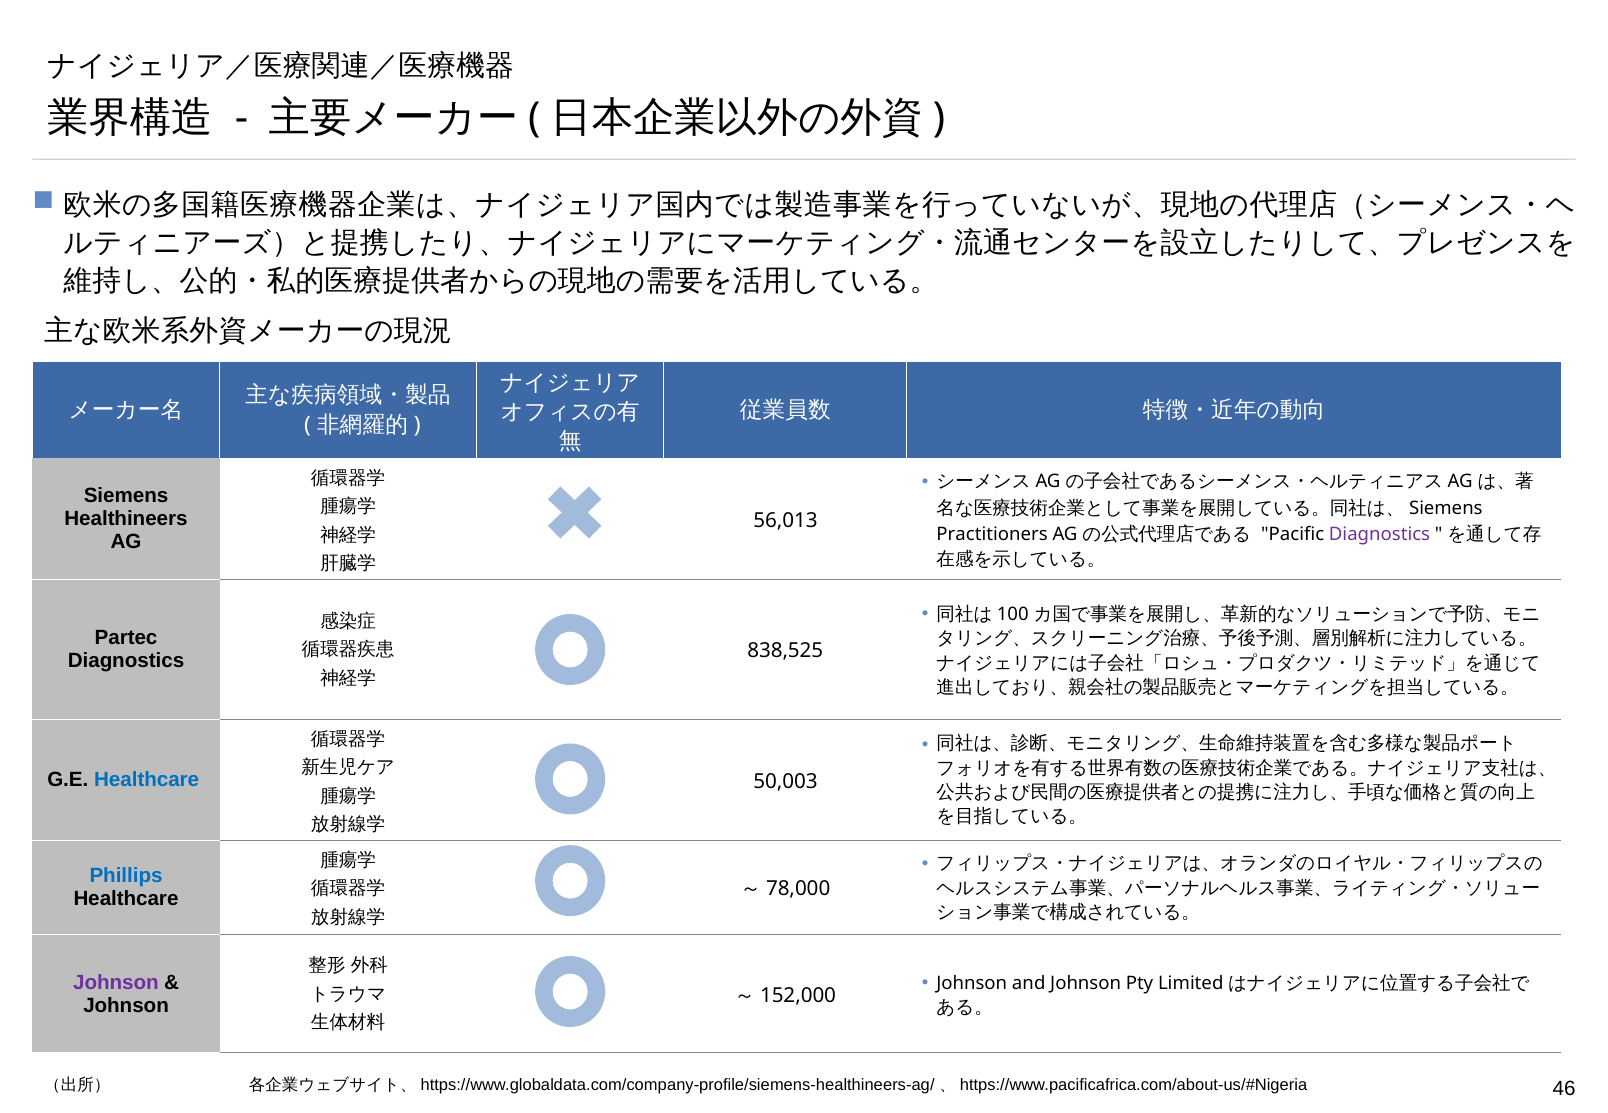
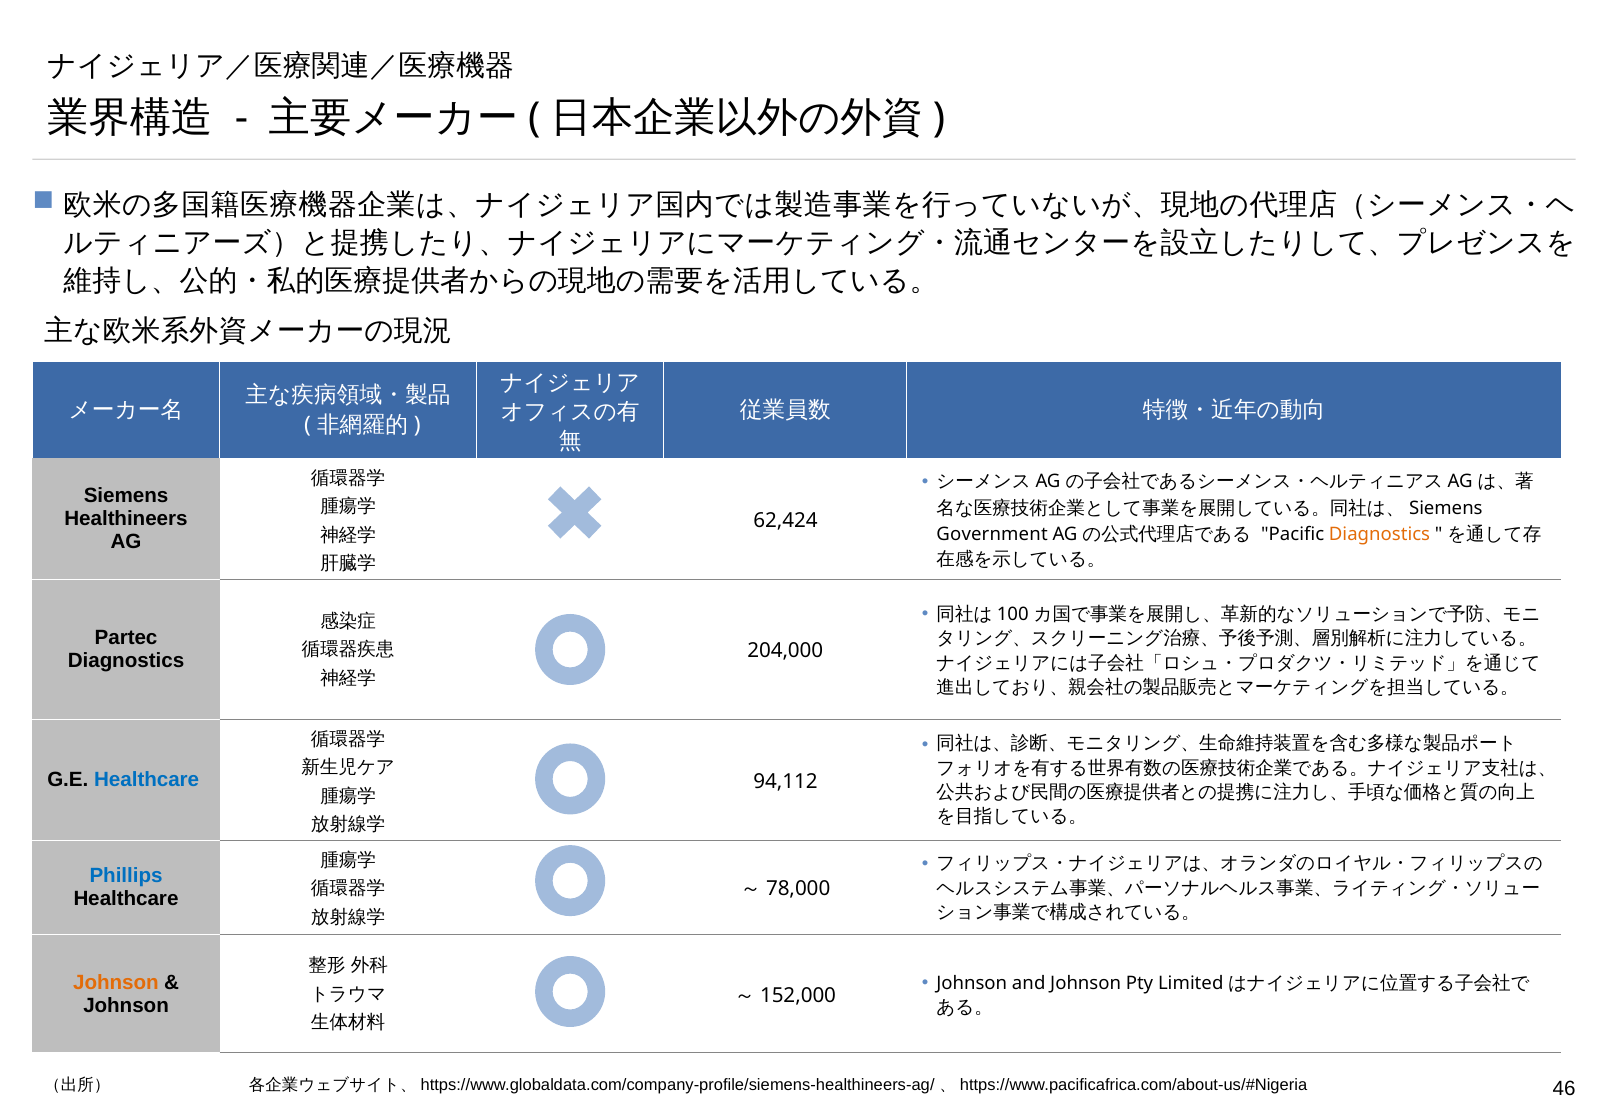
56,013: 56,013 -> 62,424 (785, 521)
Practitioners: Practitioners -> Government (992, 535)
Diagnostics colour: purple -> orange (1380, 535)
838,525: 838,525 -> 204,000 (785, 651)
50,003: 50,003 -> 94,112 (785, 782)
Johnson colour: purple -> orange (116, 983)
